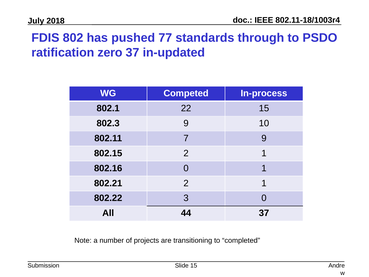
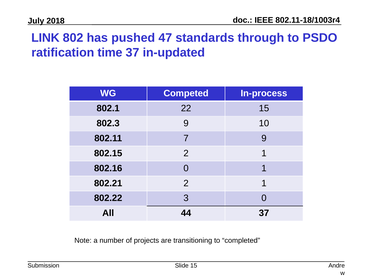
FDIS: FDIS -> LINK (45, 38)
77: 77 -> 47 (165, 38)
zero: zero -> time (110, 53)
